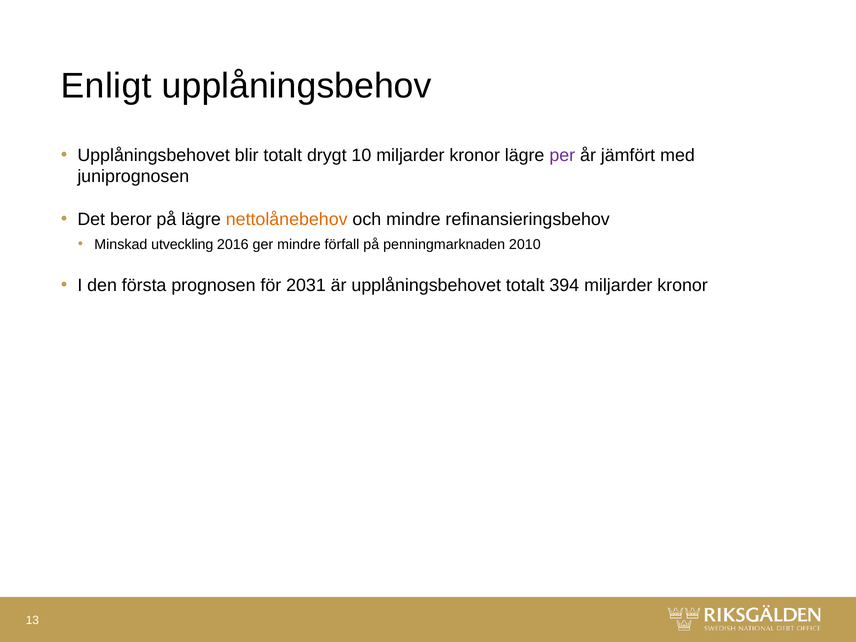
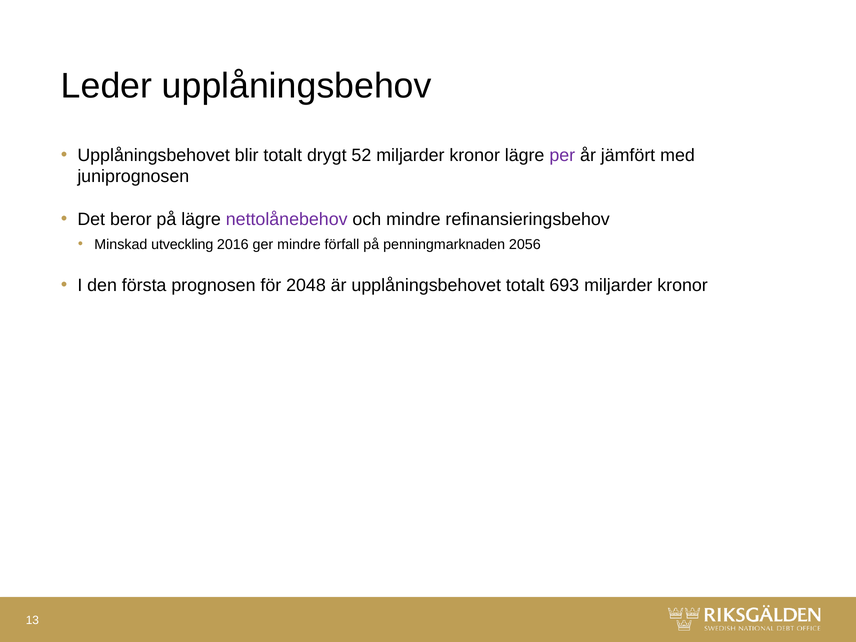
Enligt: Enligt -> Leder (106, 86)
10: 10 -> 52 (361, 155)
nettolånebehov colour: orange -> purple (287, 219)
2010: 2010 -> 2056 (525, 244)
2031: 2031 -> 2048 (306, 285)
394: 394 -> 693 (564, 285)
